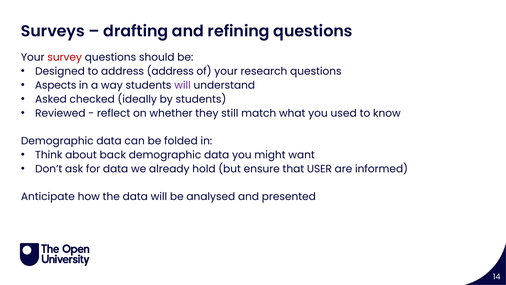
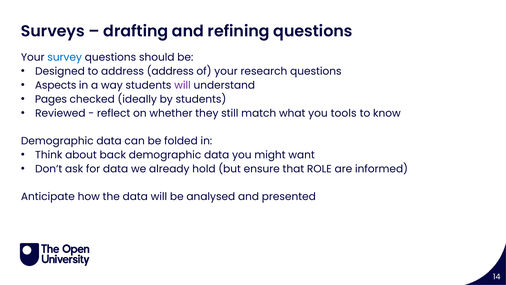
survey colour: red -> blue (65, 57)
Asked: Asked -> Pages (51, 99)
used: used -> tools (344, 113)
USER: USER -> ROLE (319, 169)
